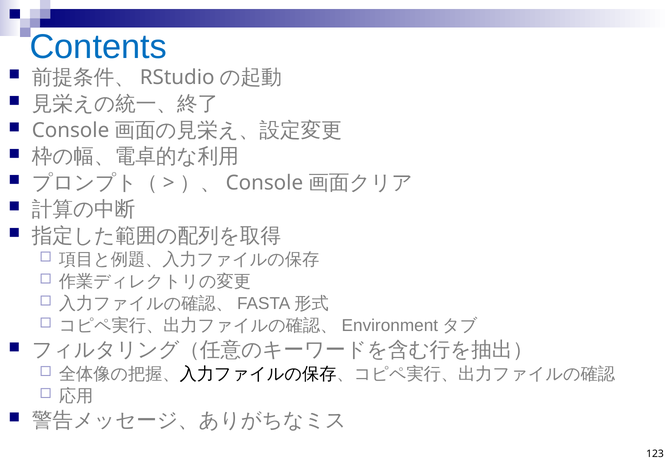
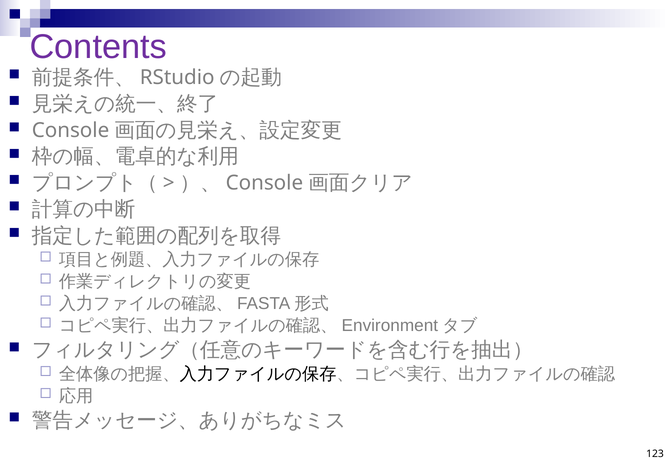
Contents colour: blue -> purple (98, 47)
